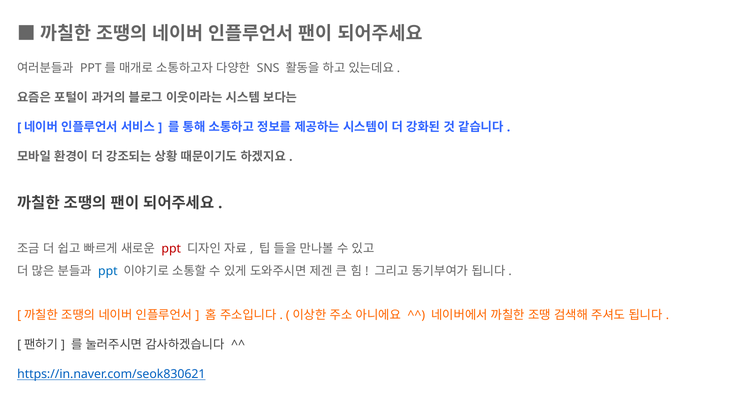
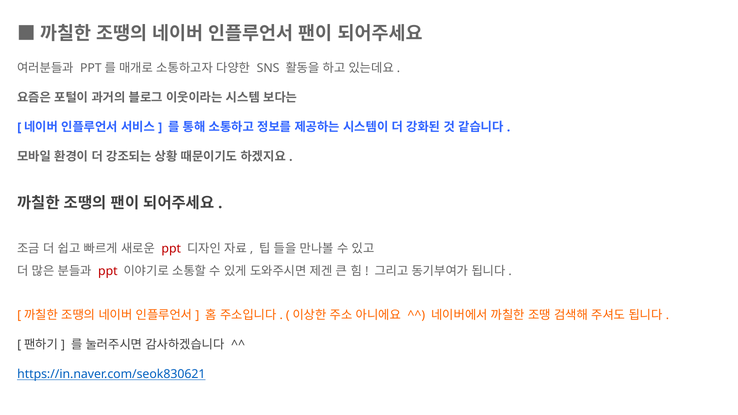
ppt colour: blue -> red (108, 271)
